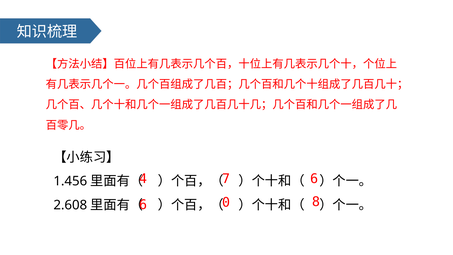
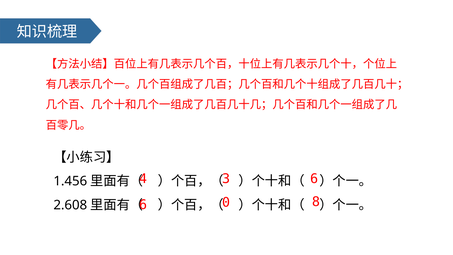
7: 7 -> 3 (226, 179)
